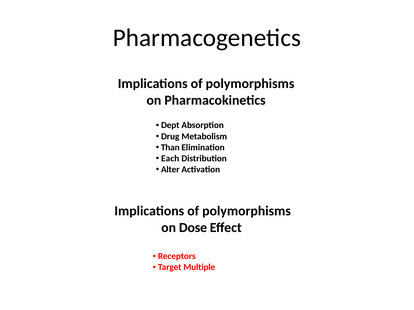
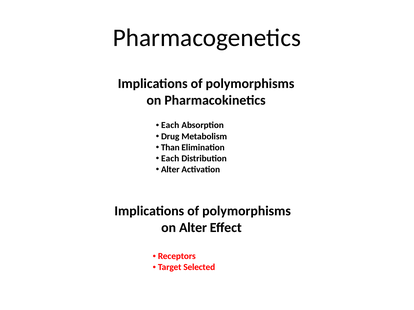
Dept: Dept -> Each (170, 126)
on Dose: Dose -> Alter (193, 228)
Multiple: Multiple -> Selected (199, 268)
